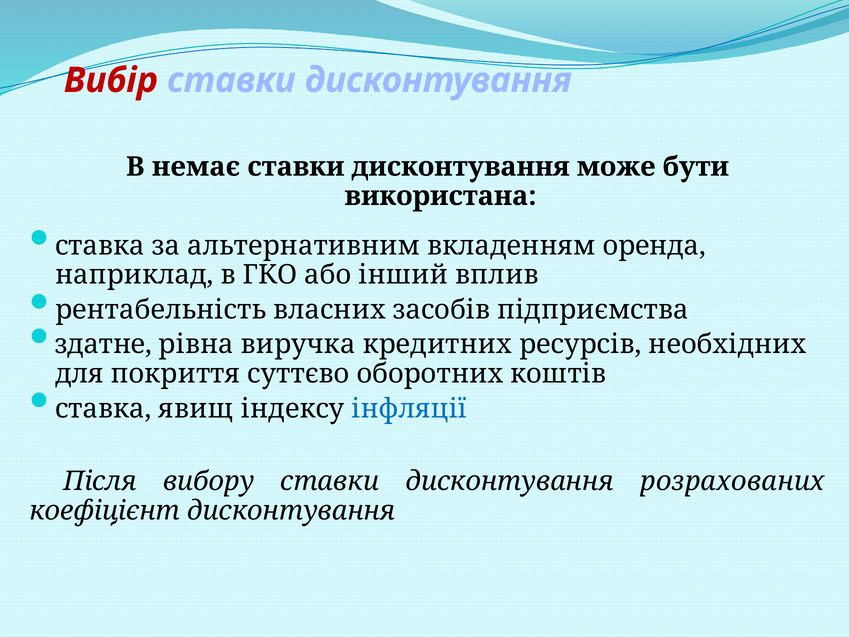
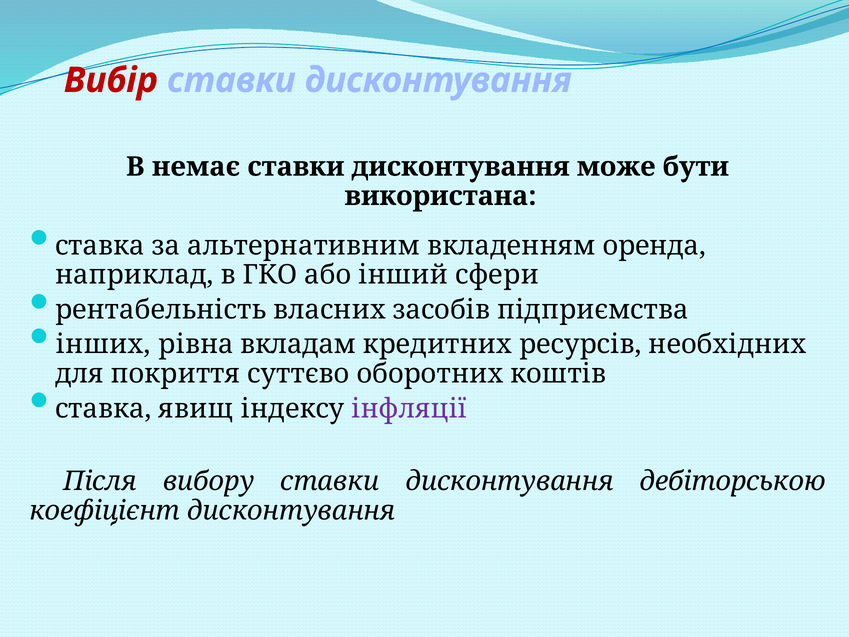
вплив: вплив -> сфери (497, 275)
здатне: здатне -> інших (103, 344)
виручка: виручка -> вкладам (298, 344)
інфляції colour: blue -> purple (409, 408)
розрахованих: розрахованих -> дебіторською (733, 481)
